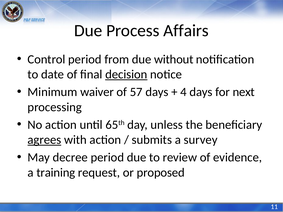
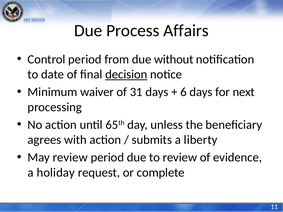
57: 57 -> 31 (136, 92)
4: 4 -> 6 (183, 92)
agrees underline: present -> none (44, 140)
survey: survey -> liberty (201, 140)
May decree: decree -> review (70, 158)
training: training -> holiday (56, 173)
proposed: proposed -> complete (161, 173)
